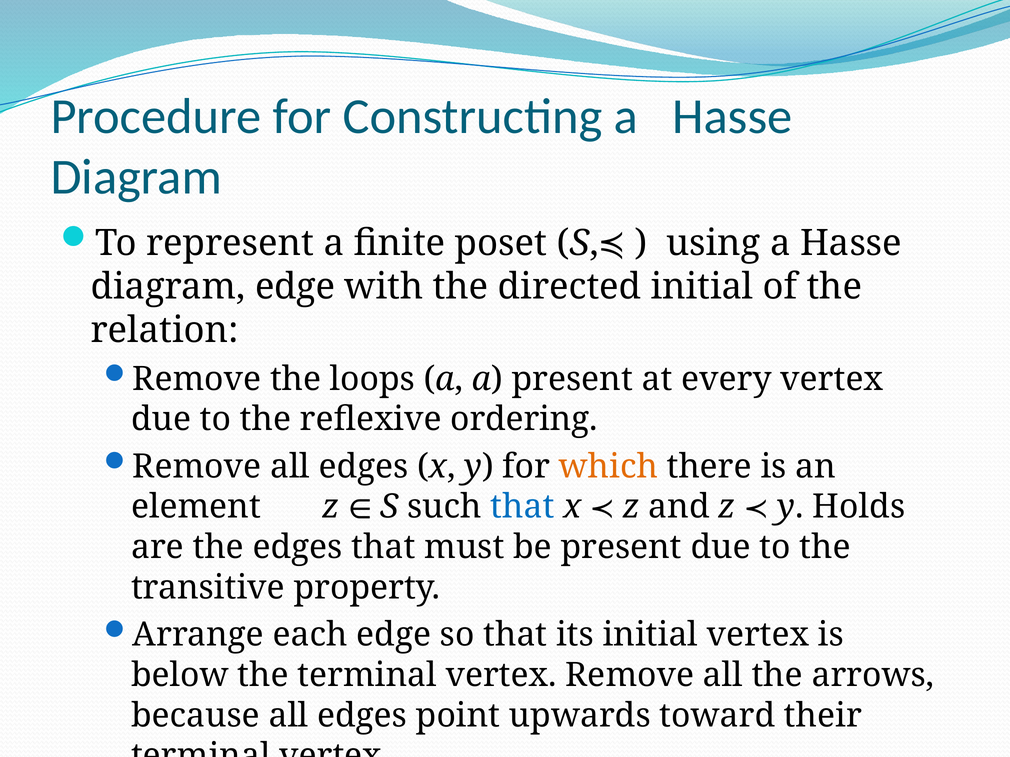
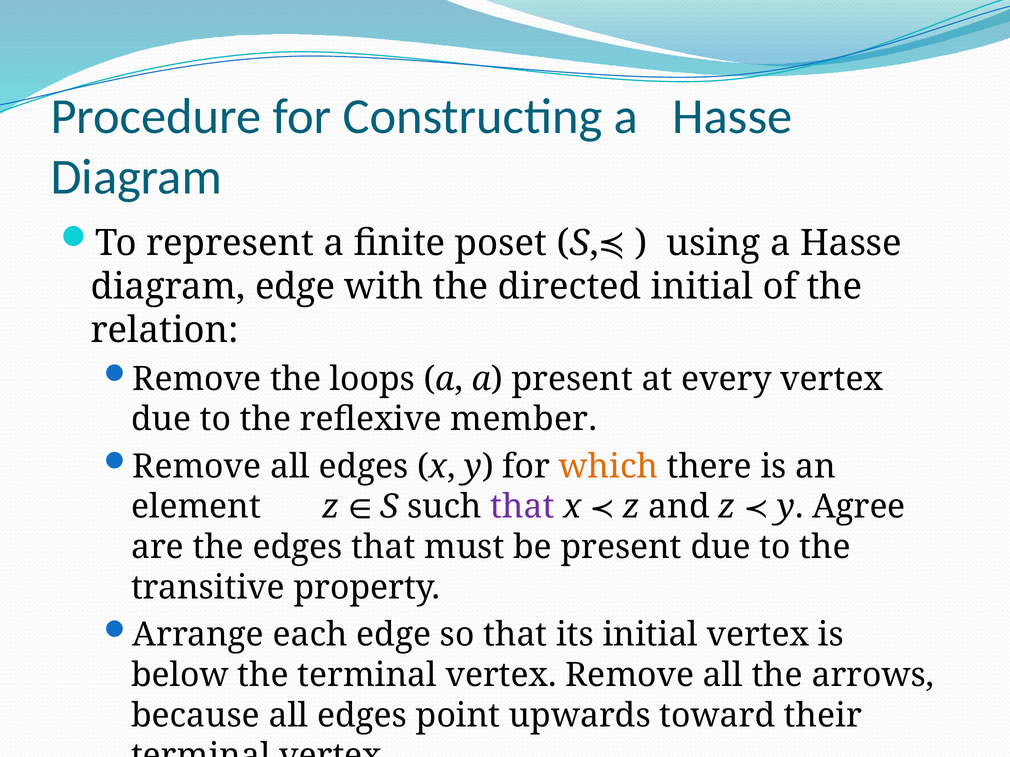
ordering: ordering -> member (524, 420)
that colour: blue -> purple (522, 507)
Holds: Holds -> Agree (859, 507)
